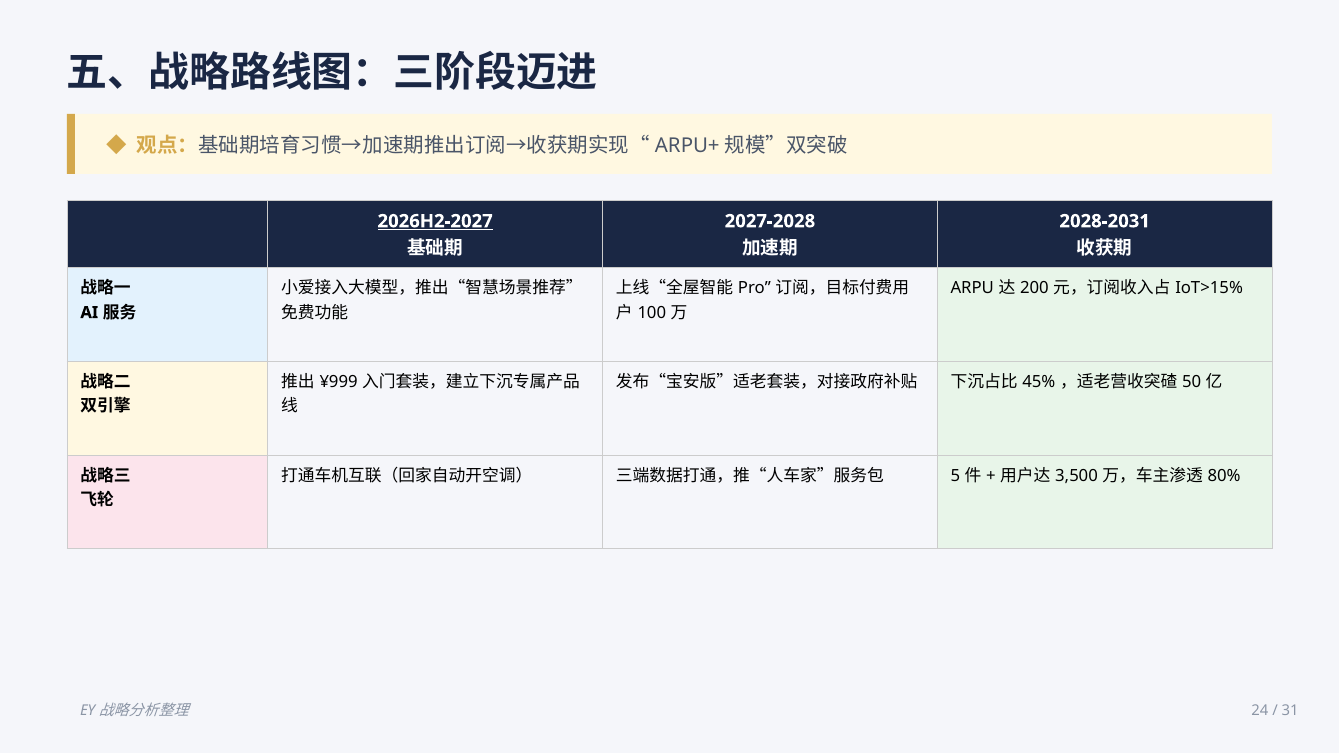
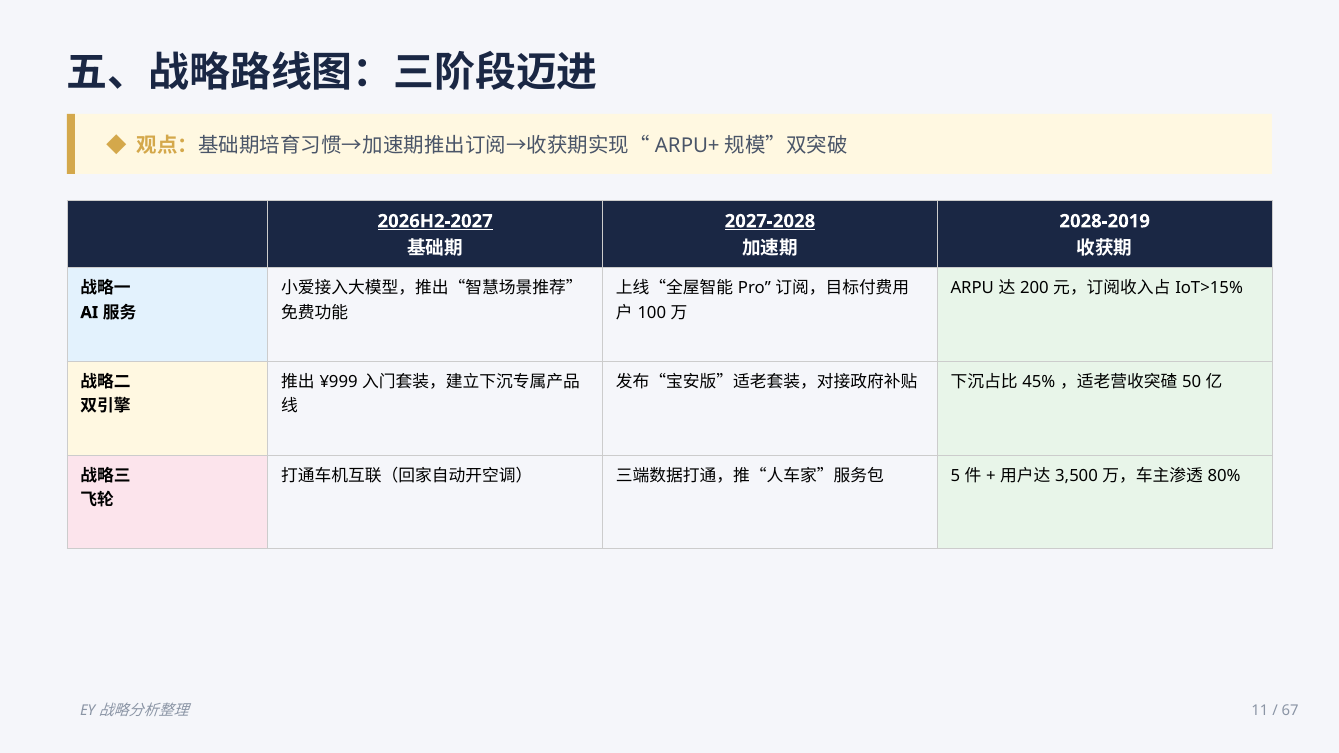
2027-2028 underline: none -> present (770, 221)
2028-2031: 2028-2031 -> 2028-2019 (1105, 221)
24: 24 -> 11 (1260, 711)
31: 31 -> 67 (1290, 711)
